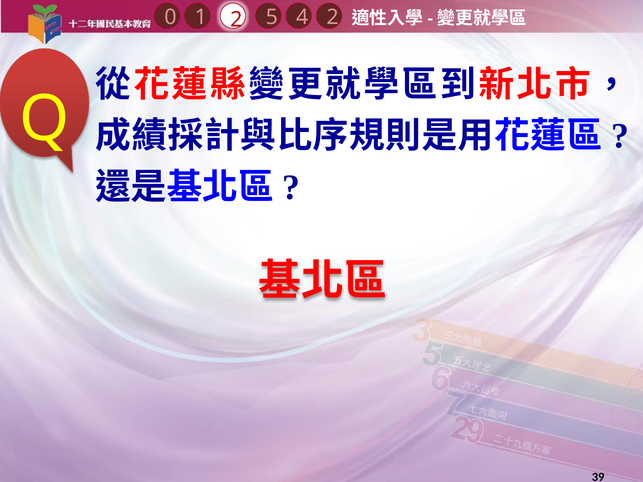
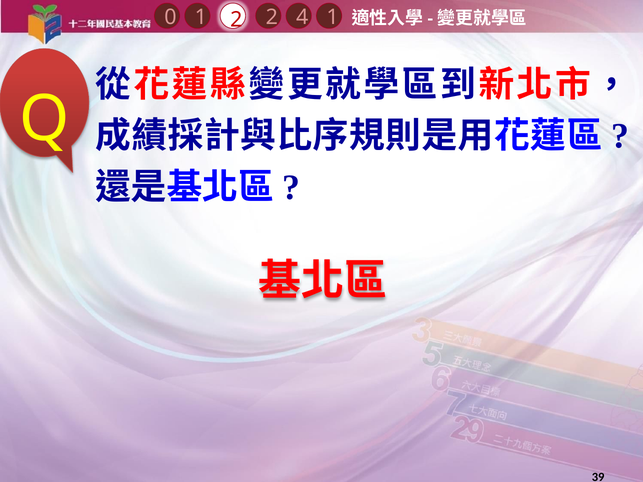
4 2: 2 -> 1 (333, 17)
2 5: 5 -> 2 (272, 17)
